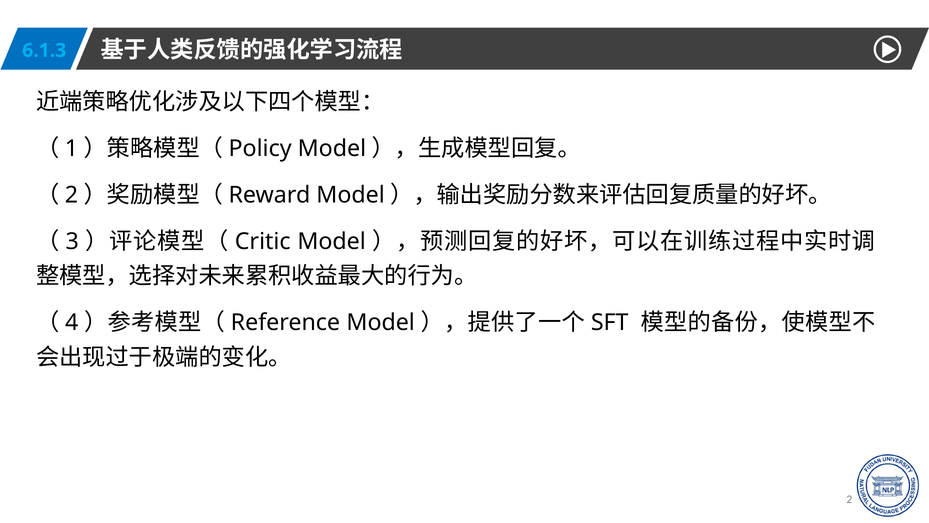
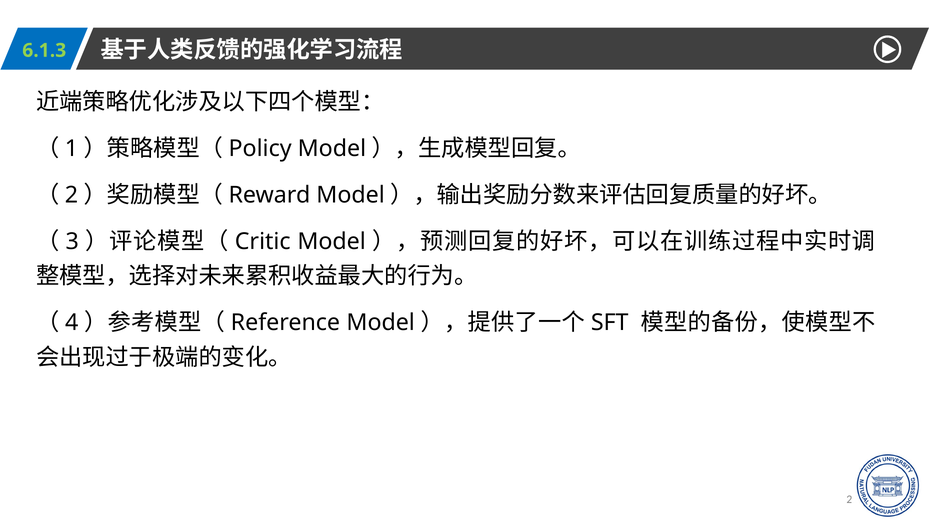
6.1.3 colour: light blue -> light green (44, 50)
